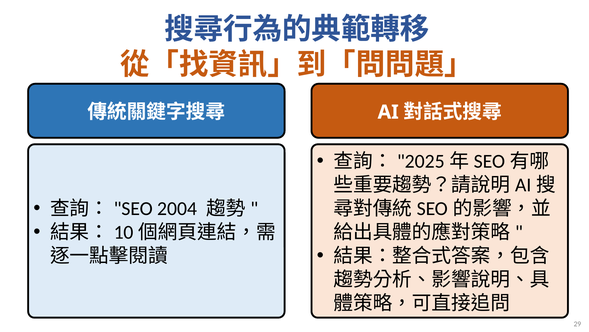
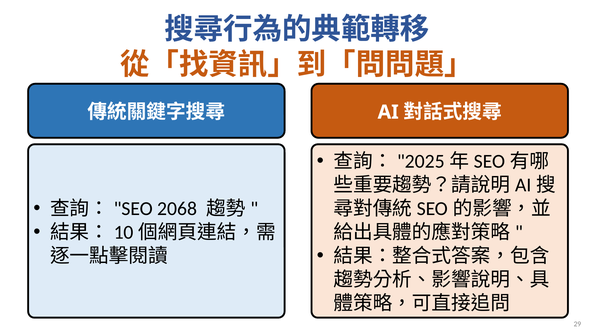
2004: 2004 -> 2068 (177, 208)
